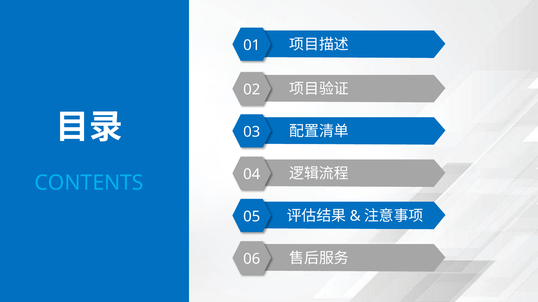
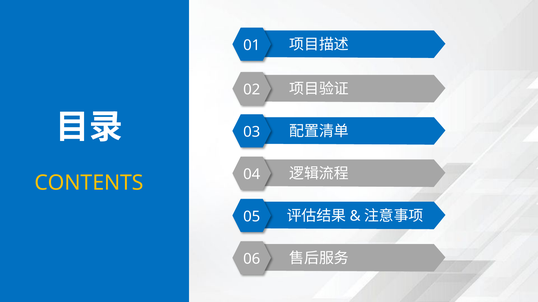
CONTENTS colour: light blue -> yellow (89, 183)
